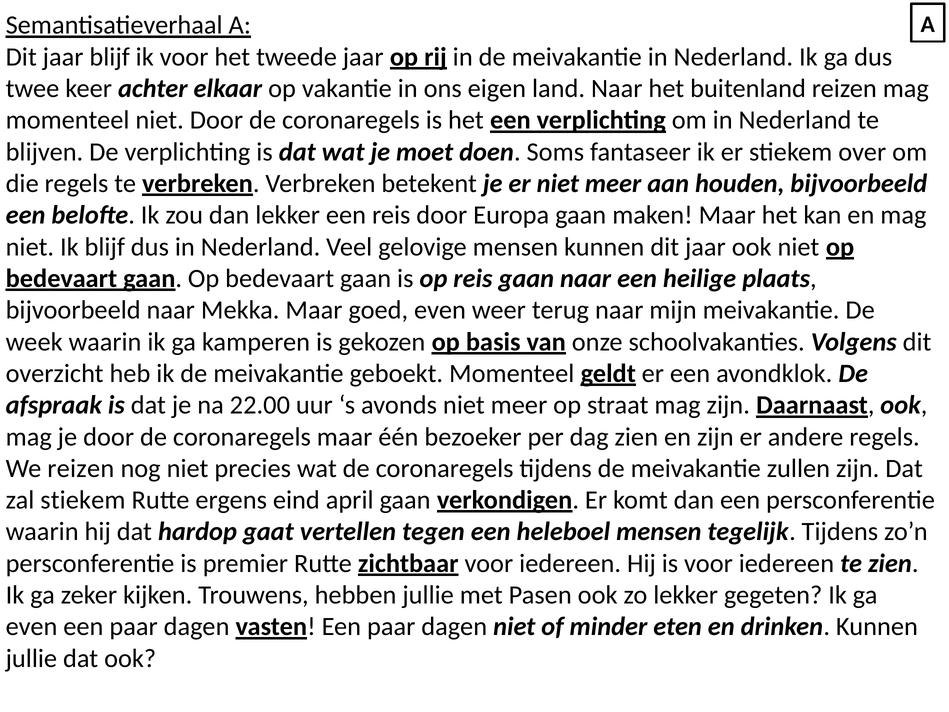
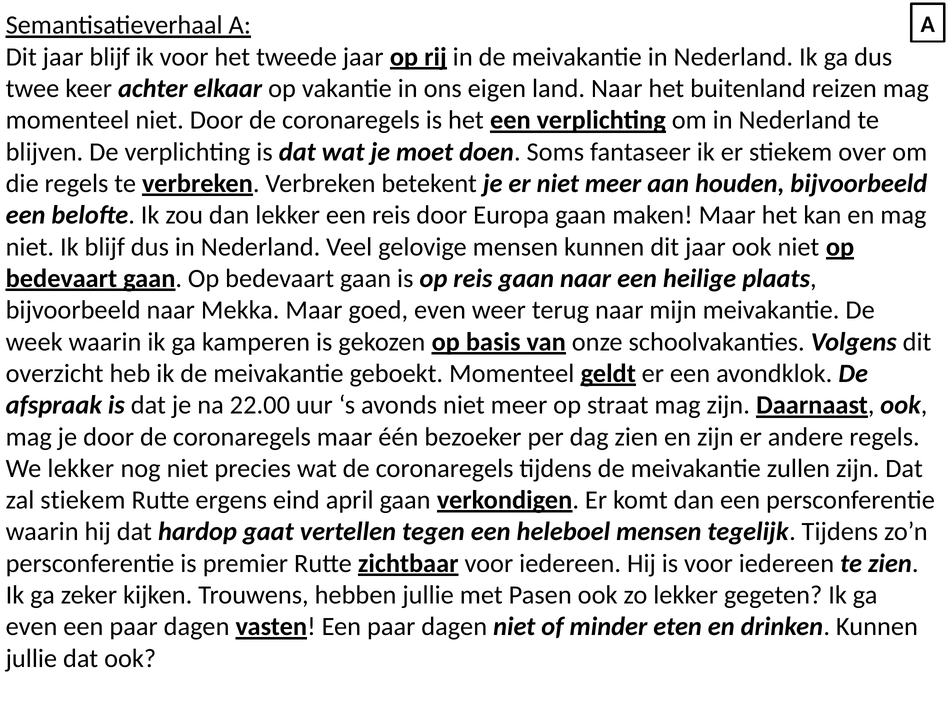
We reizen: reizen -> lekker (81, 468)
